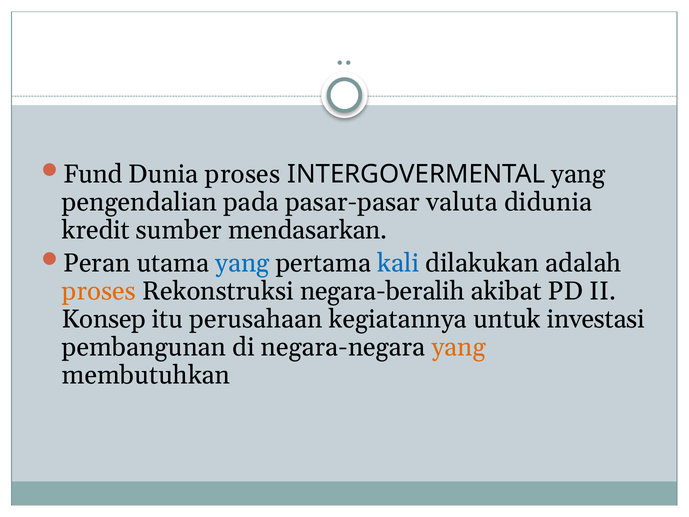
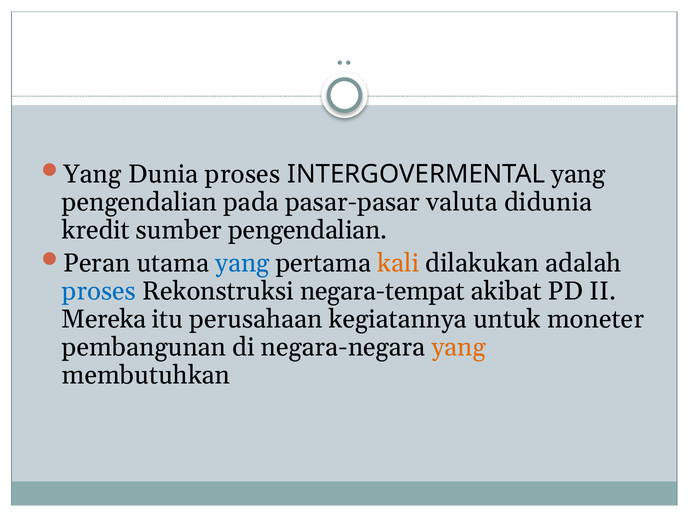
Fund: Fund -> Yang (93, 174)
sumber mendasarkan: mendasarkan -> pengendalian (308, 230)
kali colour: blue -> orange (398, 263)
proses colour: orange -> blue (99, 291)
negara-beralih: negara-beralih -> negara-tempat (382, 291)
Konsep: Konsep -> Mereka (104, 319)
investasi: investasi -> moneter (596, 319)
